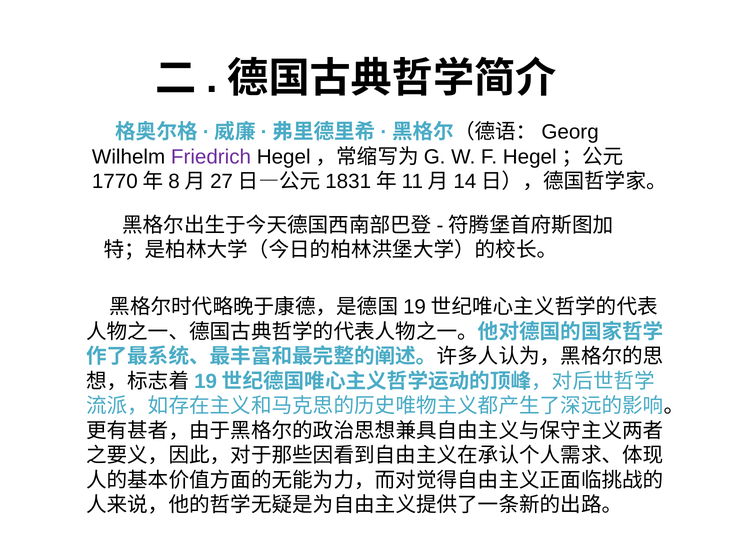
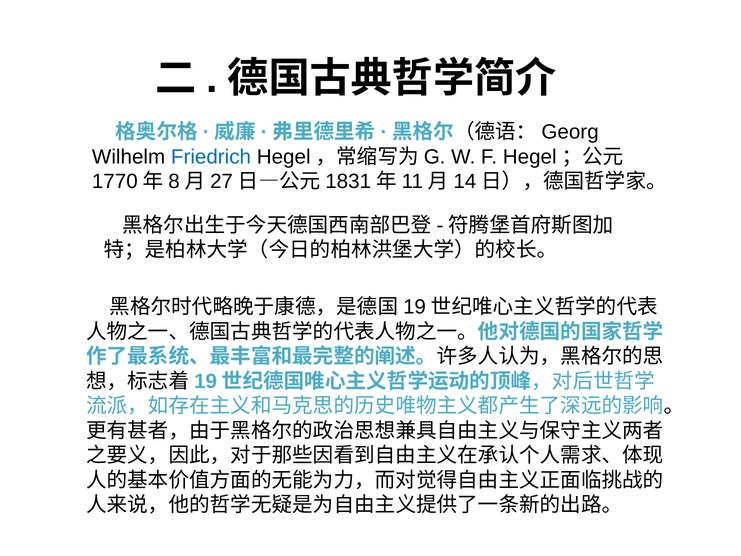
Friedrich colour: purple -> blue (211, 157)
